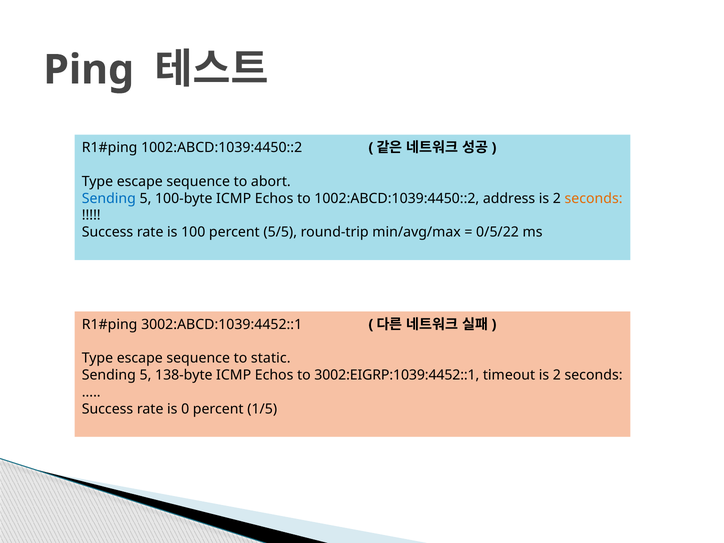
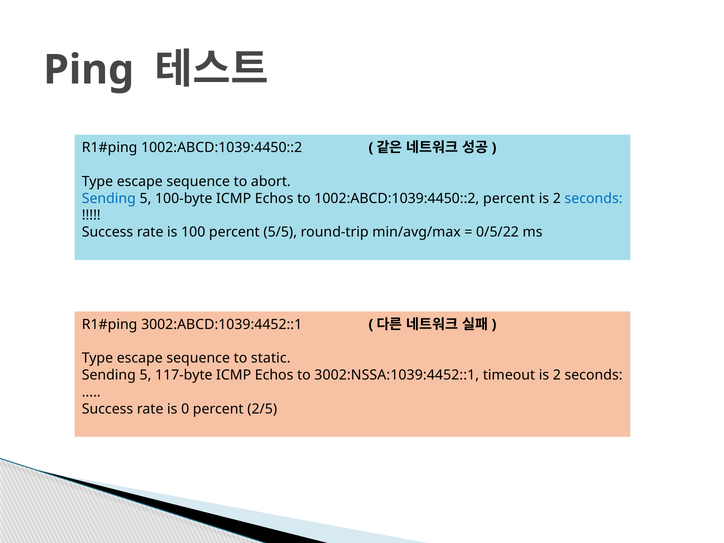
1002:ABCD:1039:4450::2 address: address -> percent (509, 198)
seconds colour: orange -> blue (594, 198)
138-byte: 138-byte -> 117-byte (184, 375)
3002:EIGRP:1039:4452::1: 3002:EIGRP:1039:4452::1 -> 3002:NSSA:1039:4452::1 (397, 375)
1/5: 1/5 -> 2/5 (262, 409)
